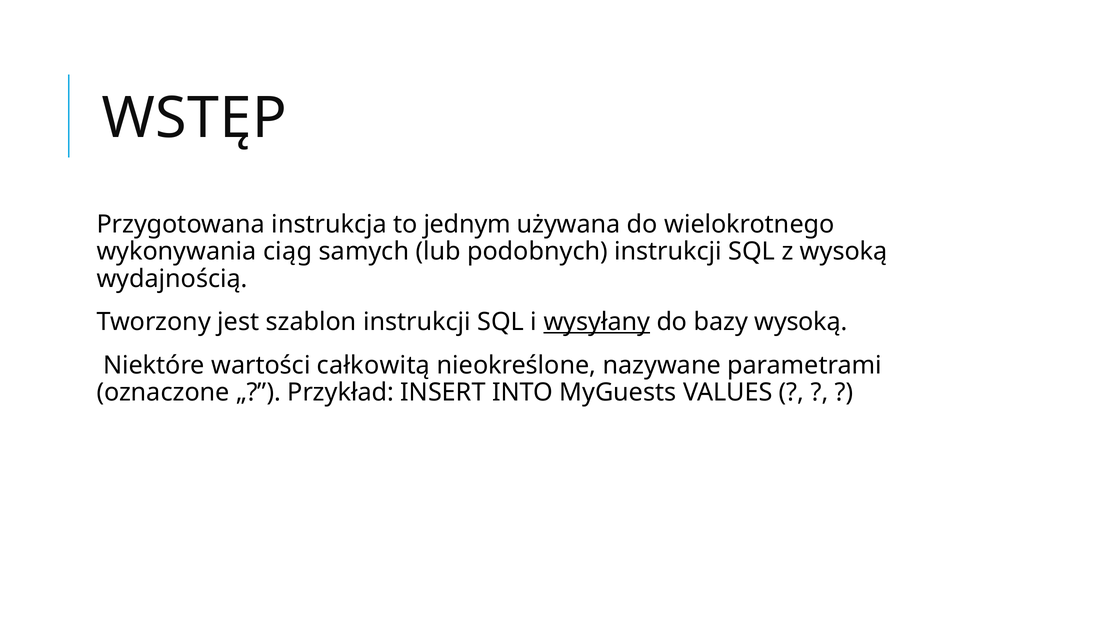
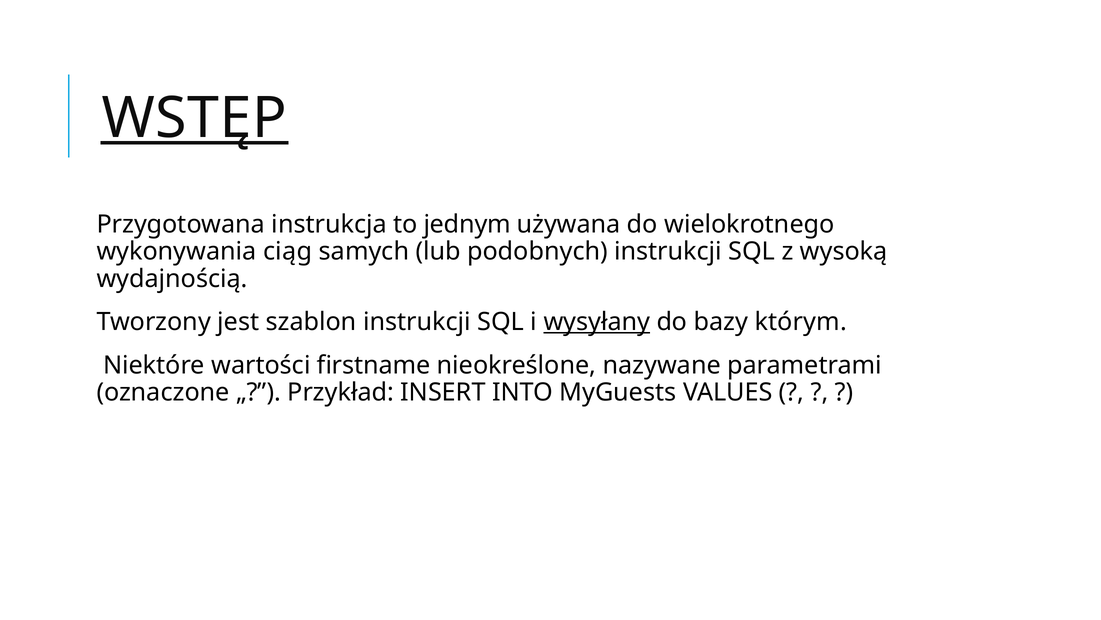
WSTĘP underline: none -> present (194, 118)
bazy wysoką: wysoką -> którym (801, 322)
całkowitą: całkowitą -> firstname (374, 365)
